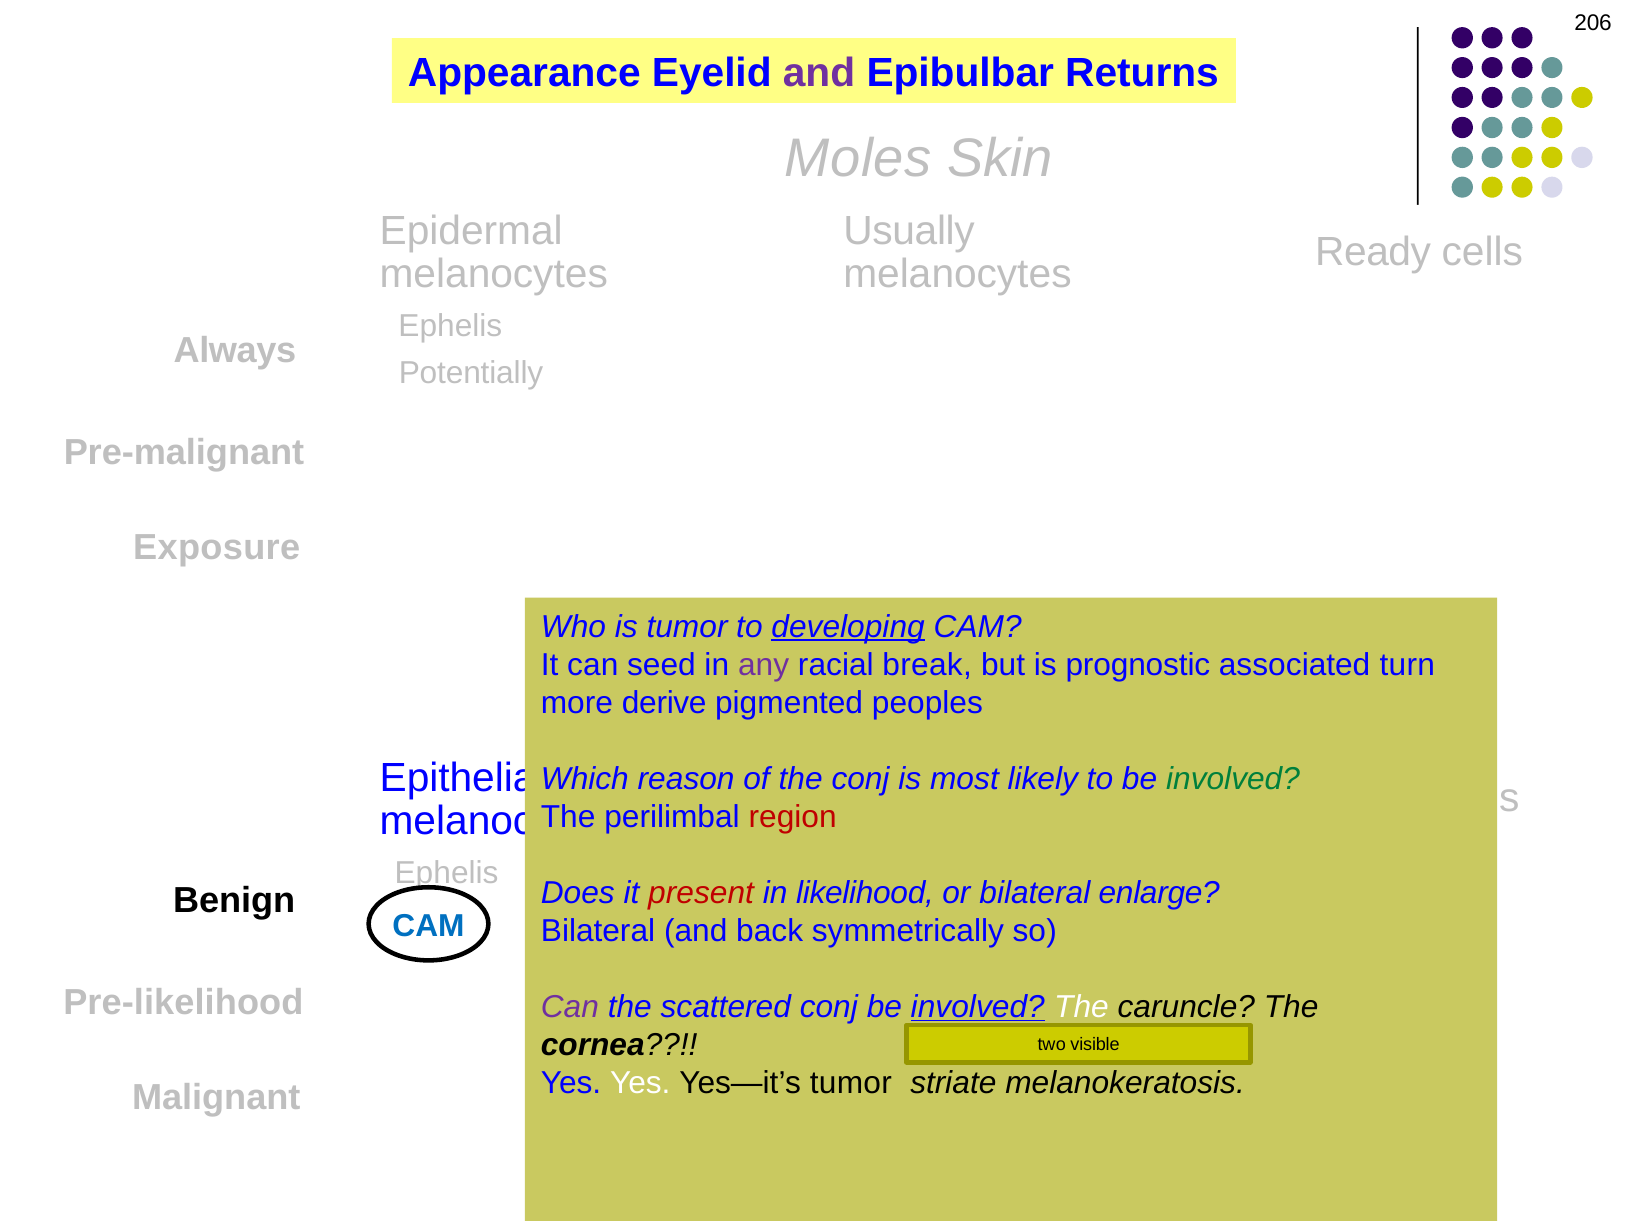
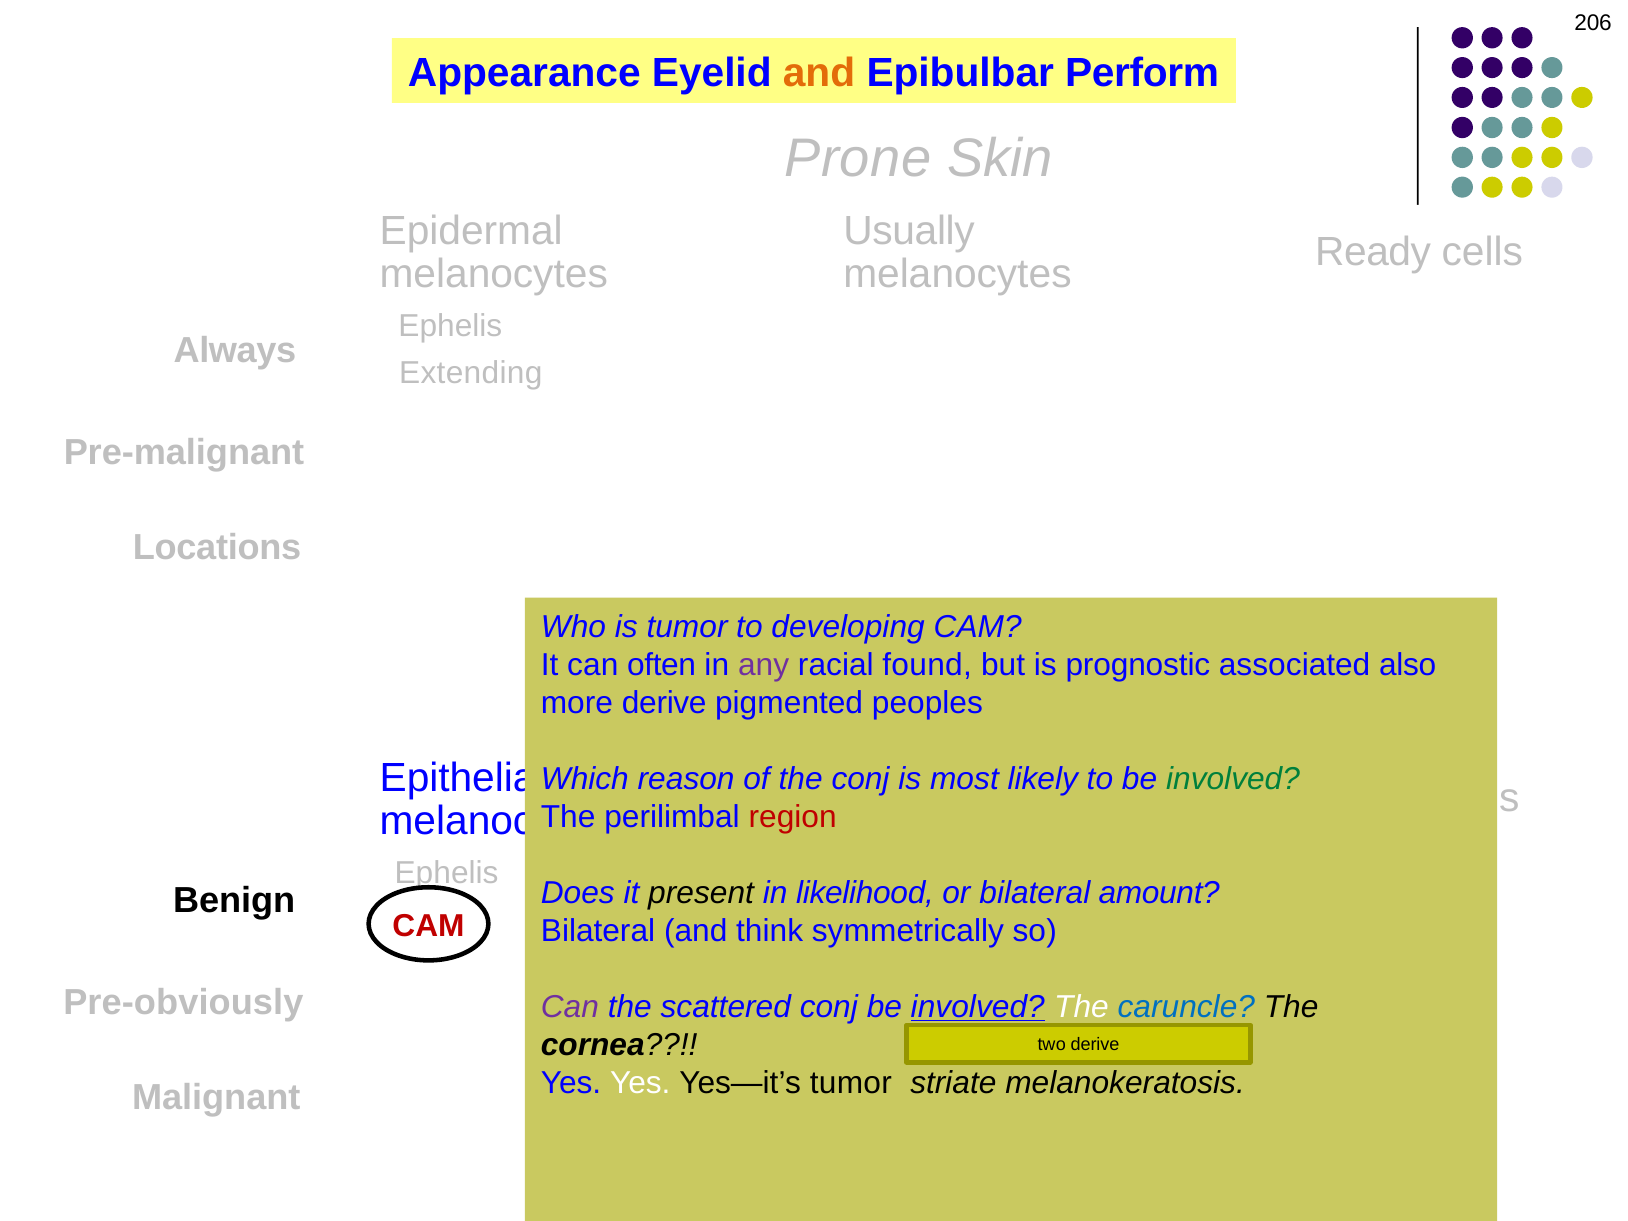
and colour: purple -> orange (819, 73)
Returns: Returns -> Perform (1142, 73)
Moles: Moles -> Prone (858, 159)
Potentially: Potentially -> Extending (471, 373)
Exposure: Exposure -> Locations (217, 548)
developing underline: present -> none (848, 627)
seed: seed -> often (662, 665)
break: break -> found (927, 665)
turn: turn -> also (1408, 665)
present colour: red -> black (701, 893)
enlarge: enlarge -> amount (1159, 893)
CAM colour: blue -> red (428, 926)
back: back -> think (770, 931)
Pre-likelihood: Pre-likelihood -> Pre-obviously (183, 1003)
caruncle colour: black -> blue (1186, 1007)
two visible: visible -> derive (1095, 1045)
